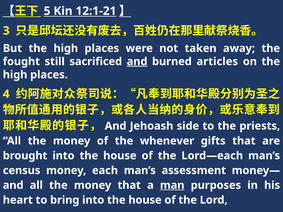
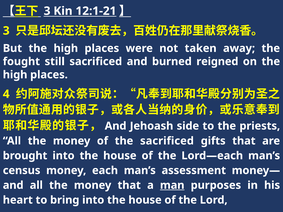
5: 5 -> 3 (47, 11)
and underline: present -> none (137, 62)
articles: articles -> reigned (217, 62)
the whenever: whenever -> sacrificed (167, 141)
